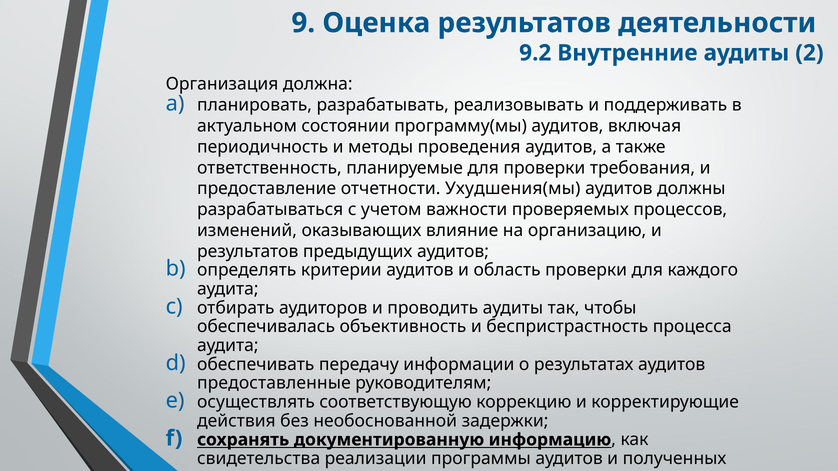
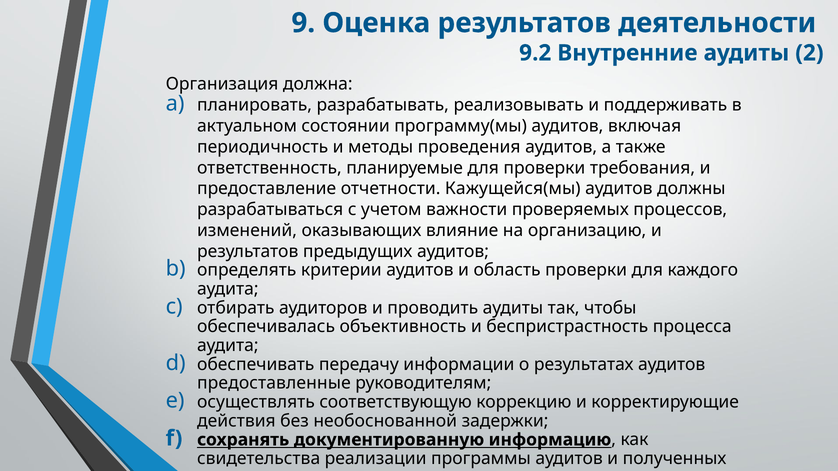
Ухудшения(мы: Ухудшения(мы -> Кажущейся(мы (513, 189)
